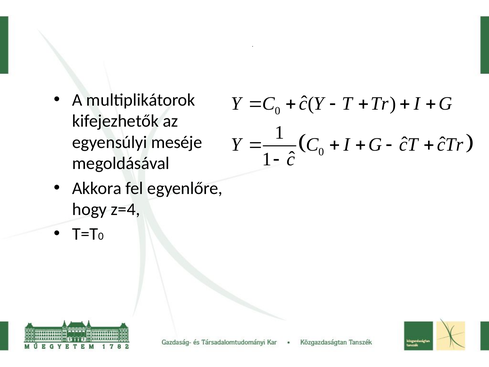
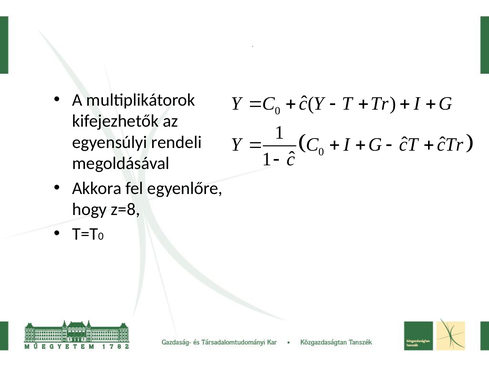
meséje: meséje -> rendeli (177, 142)
z=4: z=4 -> z=8 (126, 209)
